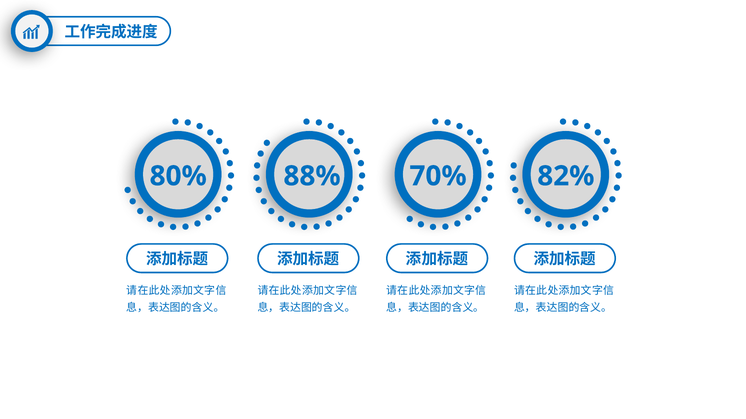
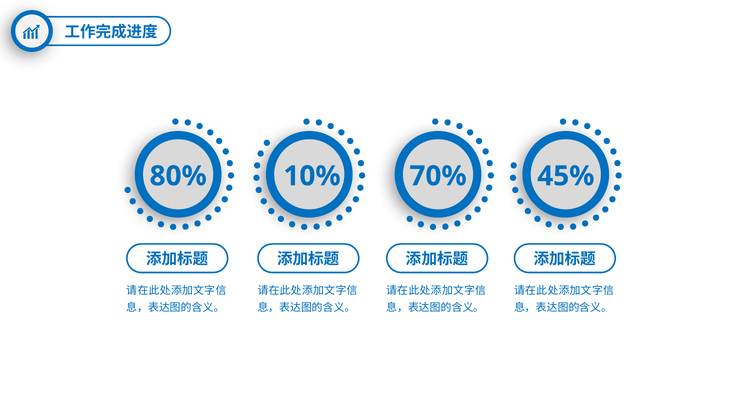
88%: 88% -> 10% (312, 176)
82%: 82% -> 45% (566, 176)
